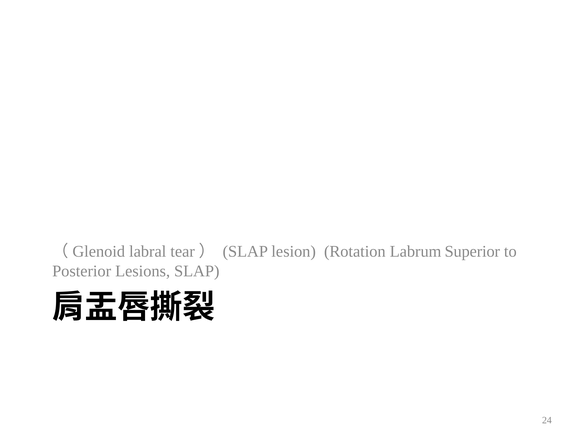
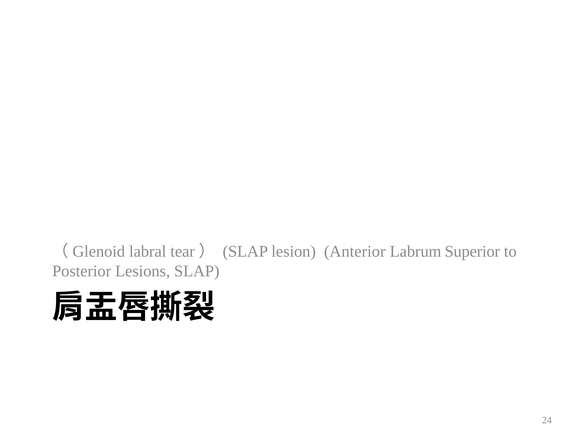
Rotation: Rotation -> Anterior (355, 252)
